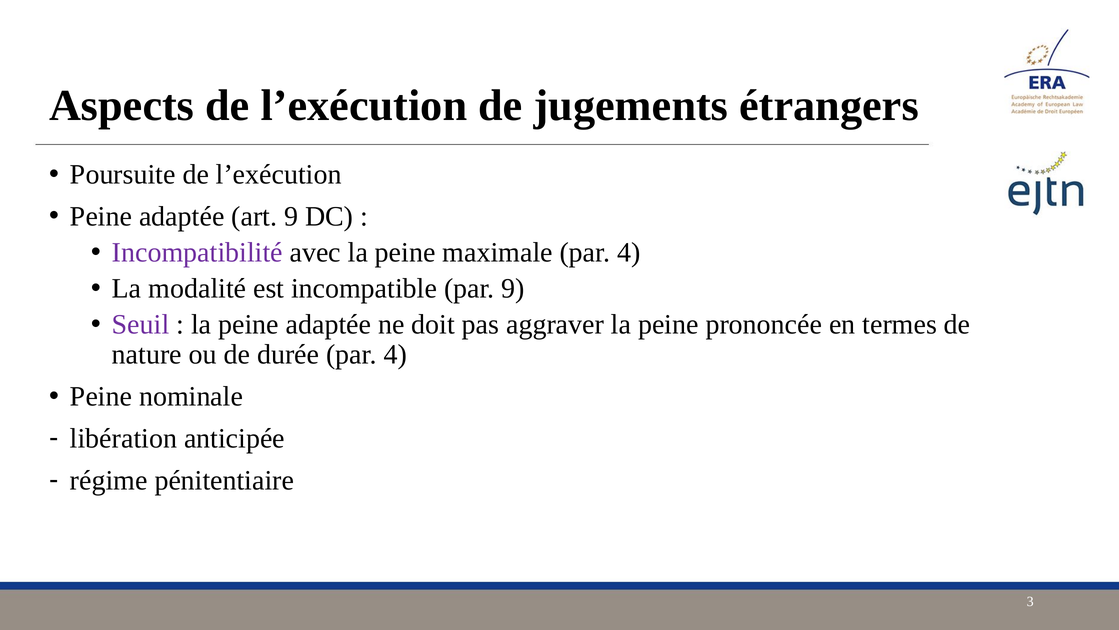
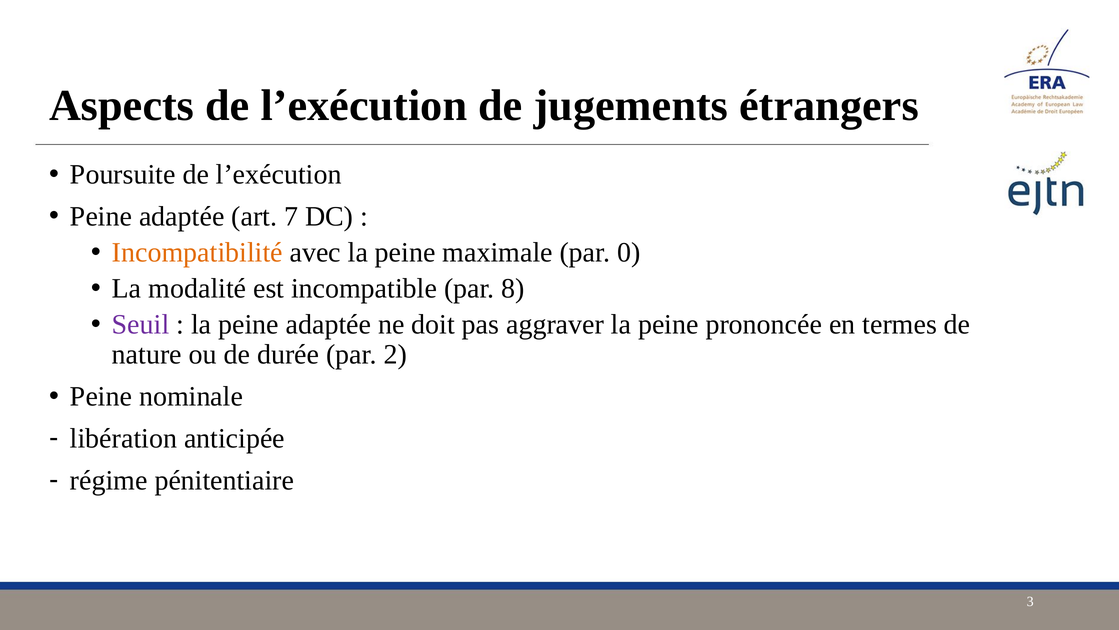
art 9: 9 -> 7 (291, 216)
Incompatibilité colour: purple -> orange (197, 252)
maximale par 4: 4 -> 0 (629, 252)
par 9: 9 -> 8 (513, 288)
durée par 4: 4 -> 2 (395, 354)
